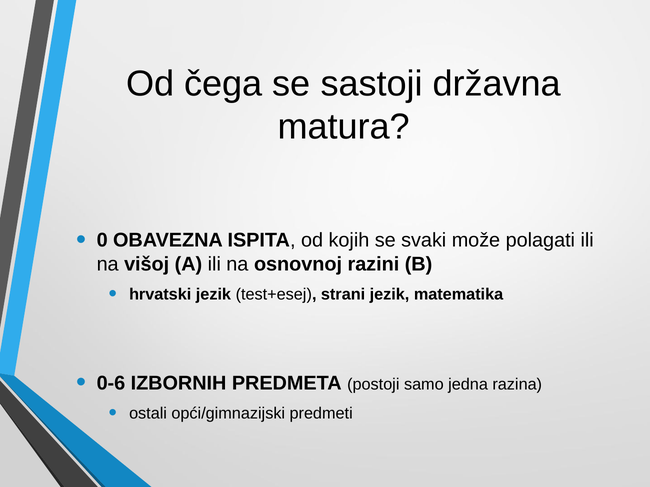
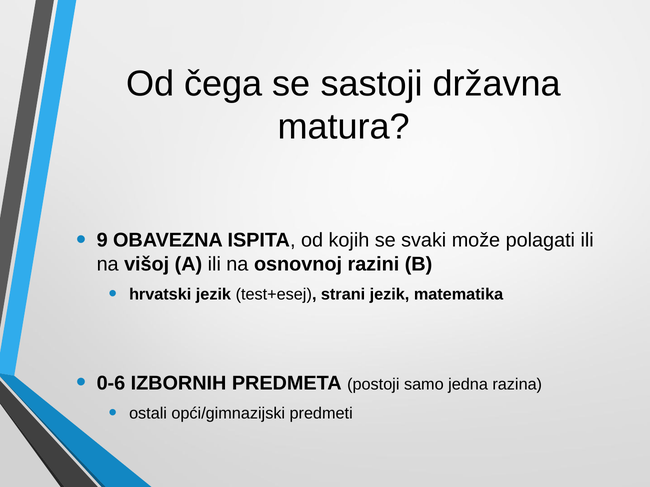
0: 0 -> 9 (102, 240)
